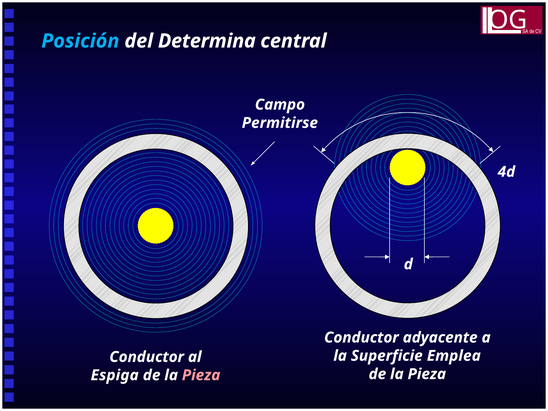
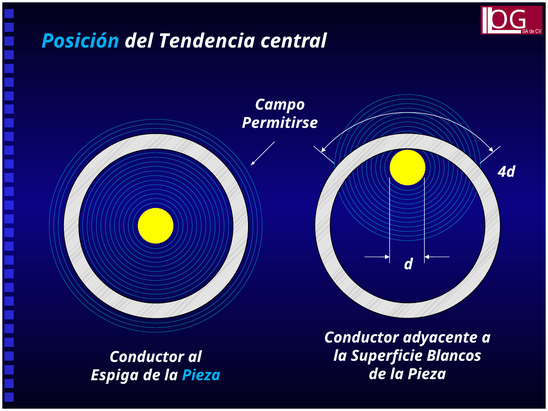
Determina: Determina -> Tendencia (207, 41)
Emplea: Emplea -> Blancos (454, 356)
Pieza colour: pink -> light blue (201, 375)
